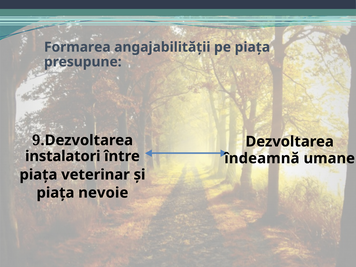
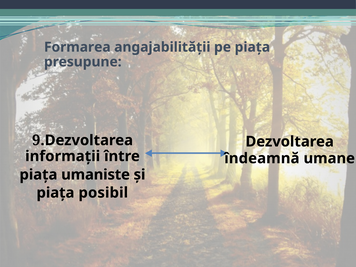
instalatori: instalatori -> informații (63, 156)
veterinar: veterinar -> umaniste (96, 175)
nevoie: nevoie -> posibil (103, 193)
